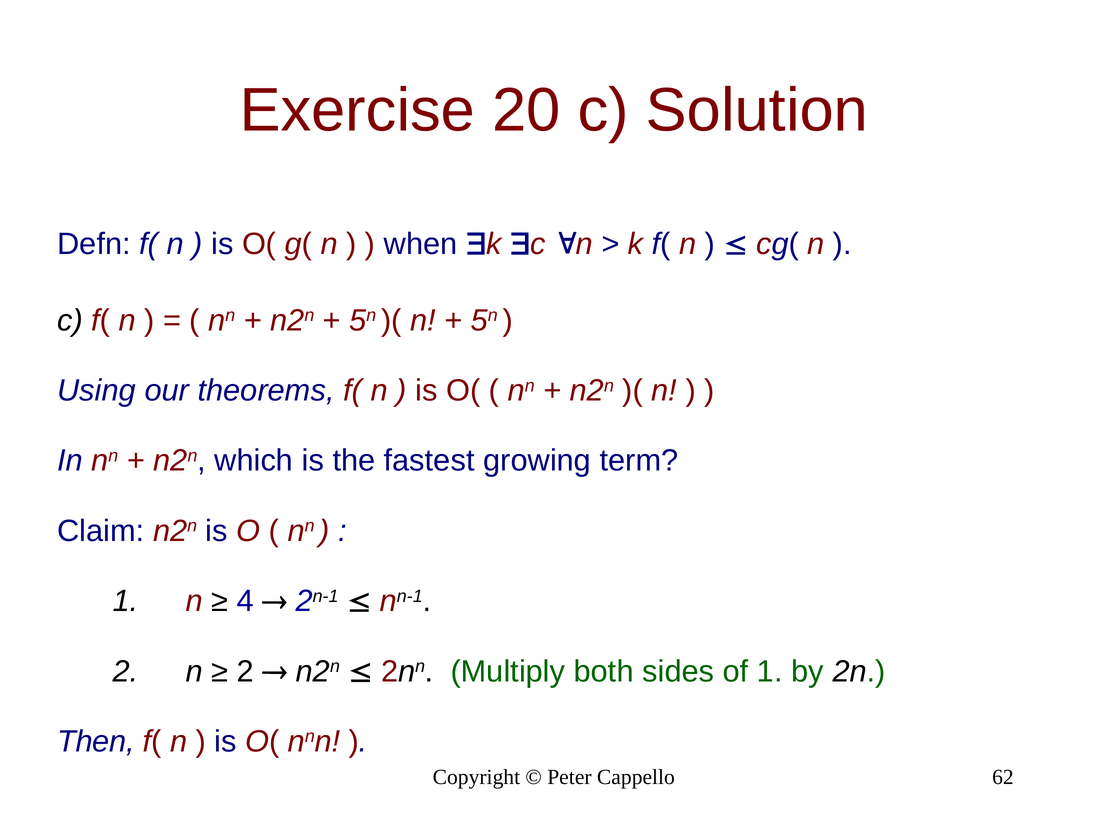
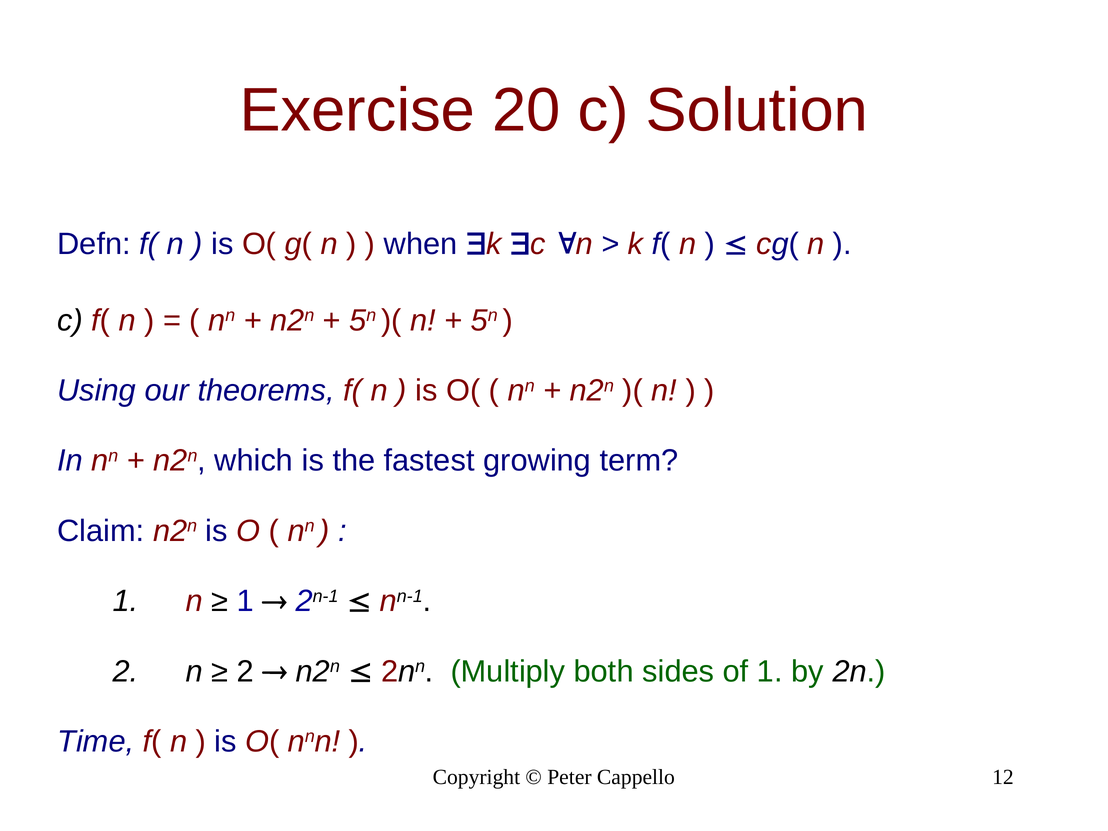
4: 4 -> 1 (245, 601)
Then: Then -> Time (96, 742)
62: 62 -> 12 (1003, 777)
